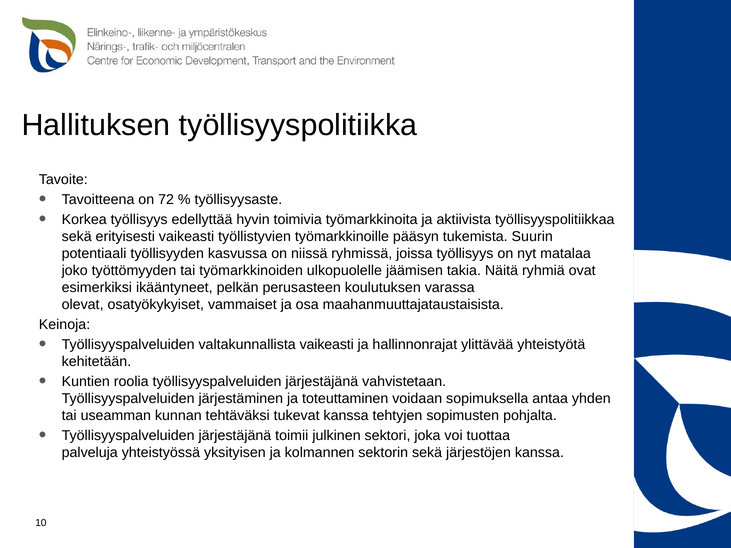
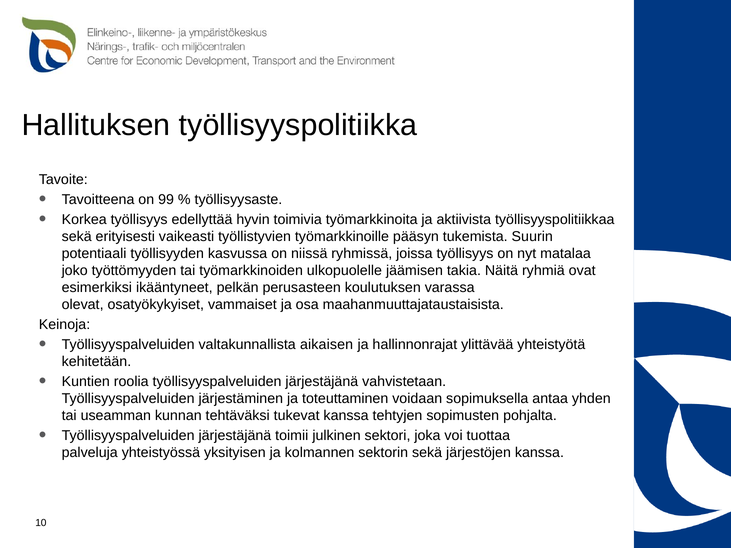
72: 72 -> 99 (166, 200)
valtakunnallista vaikeasti: vaikeasti -> aikaisen (327, 345)
